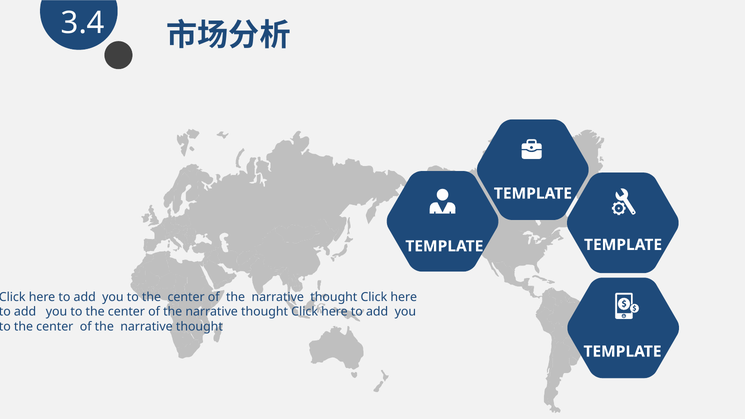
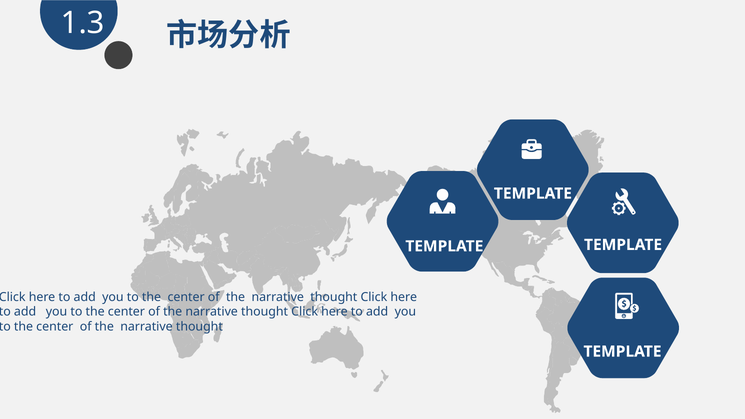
3.4: 3.4 -> 1.3 (83, 23)
